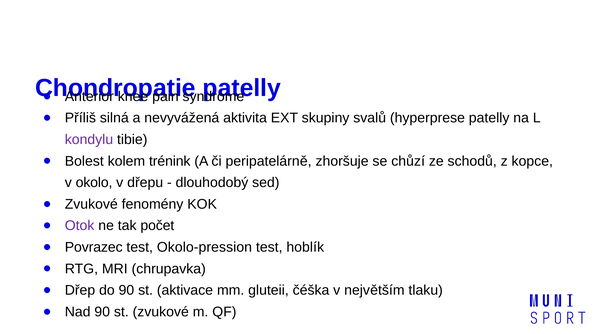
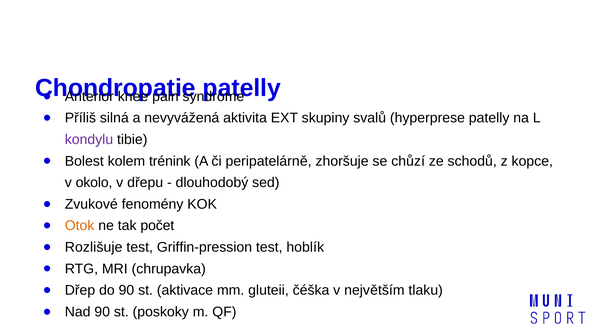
Otok colour: purple -> orange (80, 226)
Povrazec: Povrazec -> Rozlišuje (94, 247)
Okolo-pression: Okolo-pression -> Griffin-pression (204, 247)
st zvukové: zvukové -> poskoky (161, 312)
